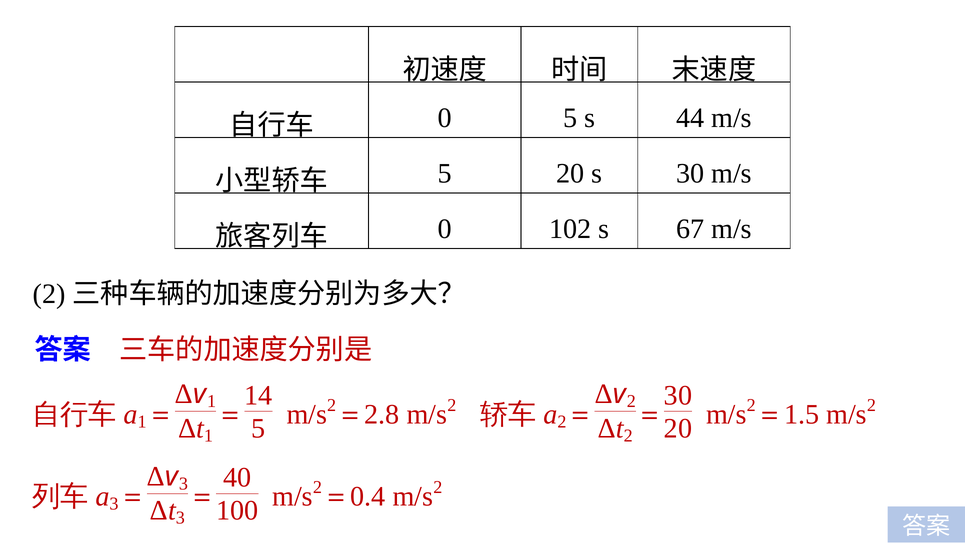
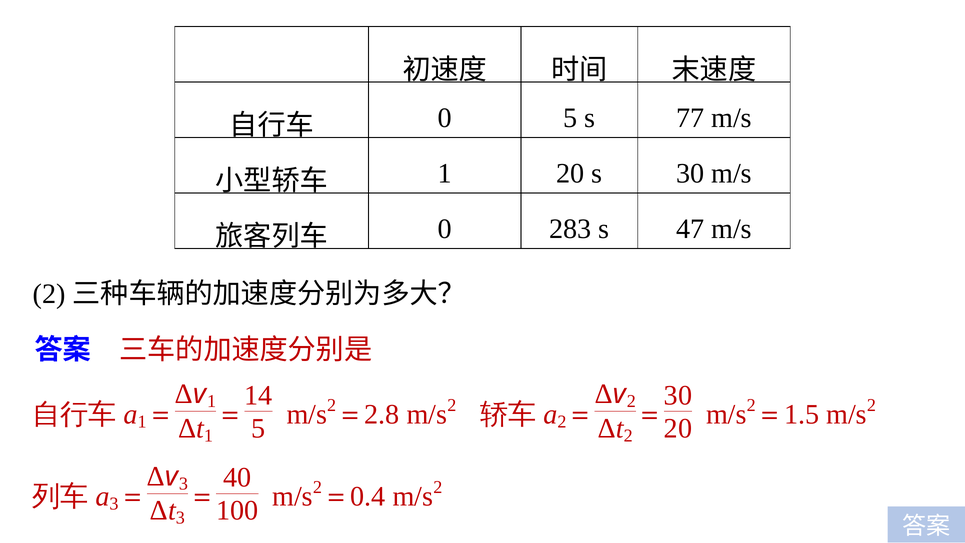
44: 44 -> 77 (690, 118)
5: 5 -> 1 (445, 173)
102: 102 -> 283 (570, 229)
67: 67 -> 47 (690, 229)
